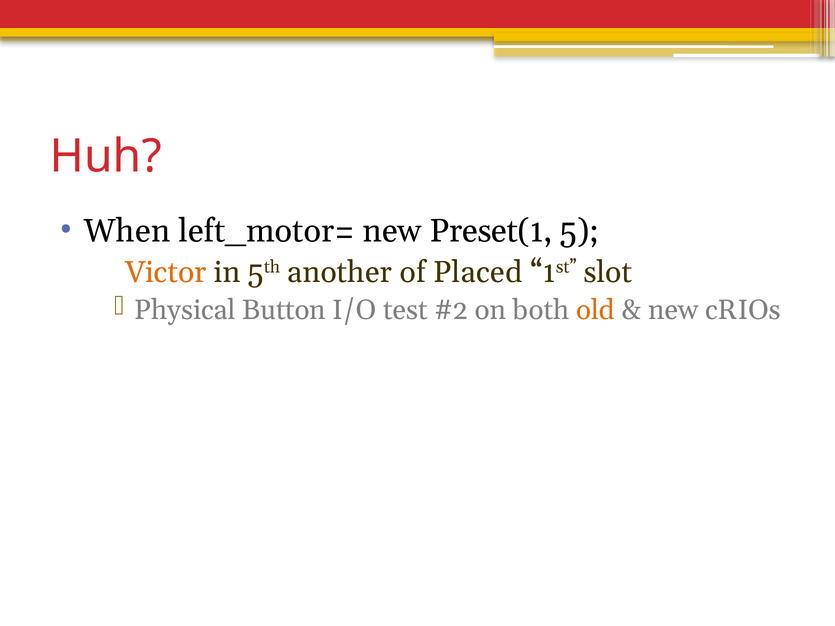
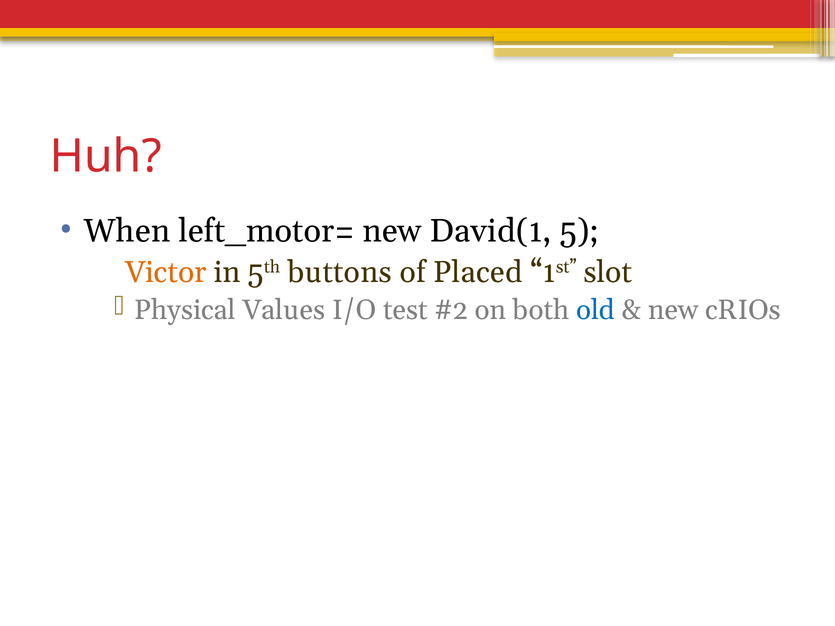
Preset(1: Preset(1 -> David(1 (491, 231)
another: another -> buttons (340, 272)
Button: Button -> Values (284, 310)
old colour: orange -> blue (595, 310)
